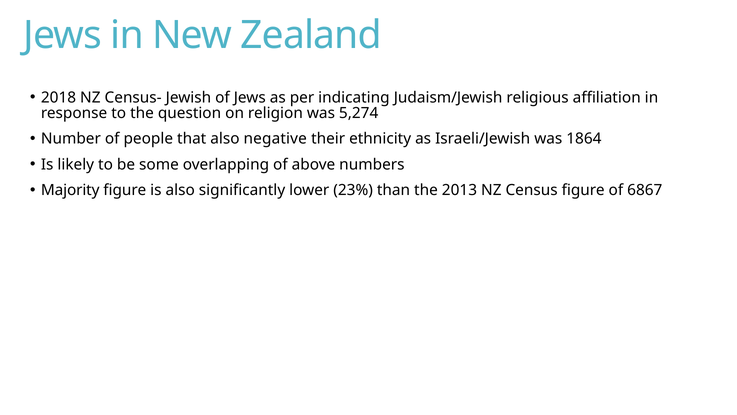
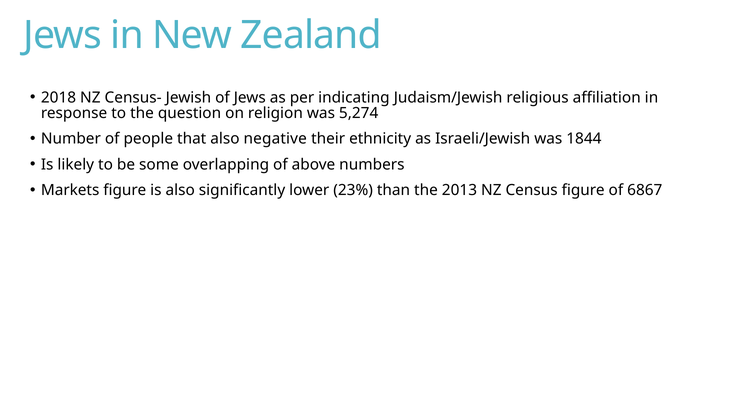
1864: 1864 -> 1844 (584, 139)
Majority: Majority -> Markets (70, 190)
